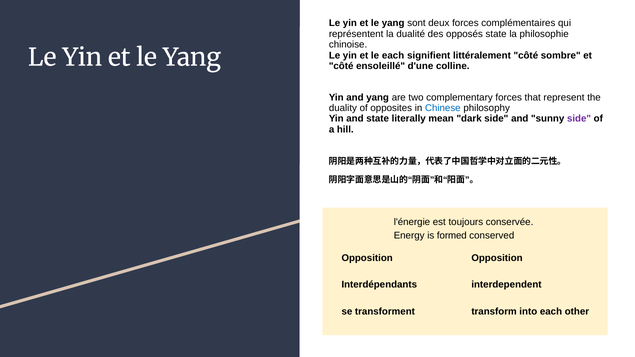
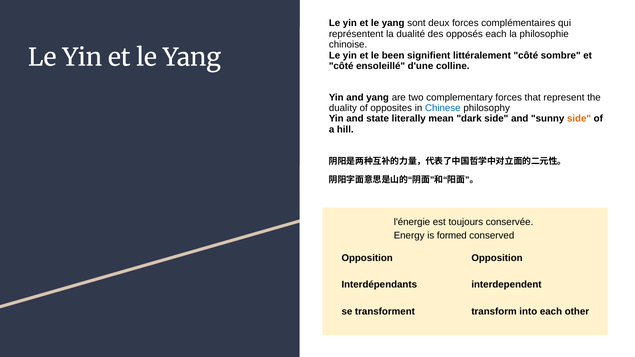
opposés state: state -> each (496, 34)
le each: each -> been (393, 55)
side colour: purple -> orange (579, 119)
